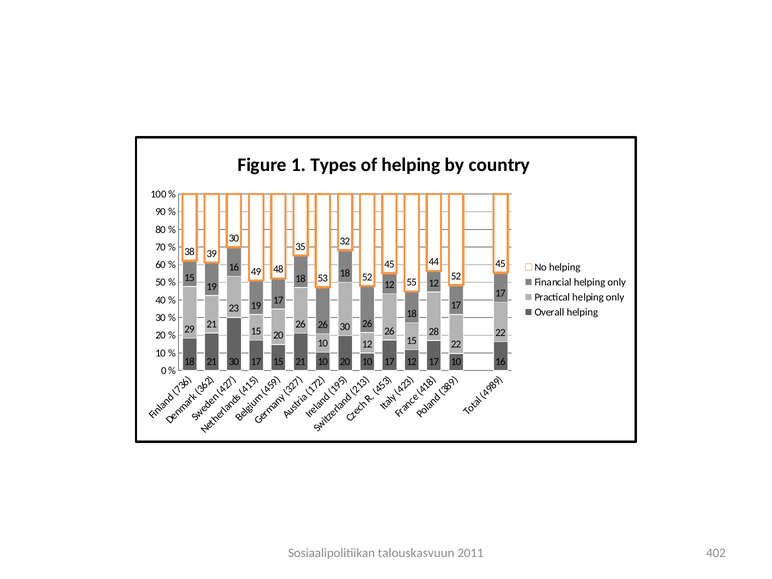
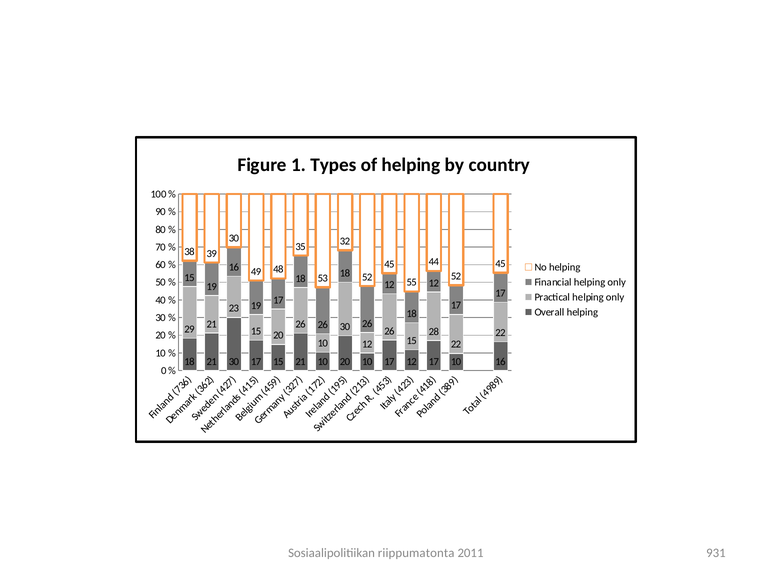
talouskasvuun: talouskasvuun -> riippumatonta (416, 553)
402: 402 -> 931 (716, 553)
